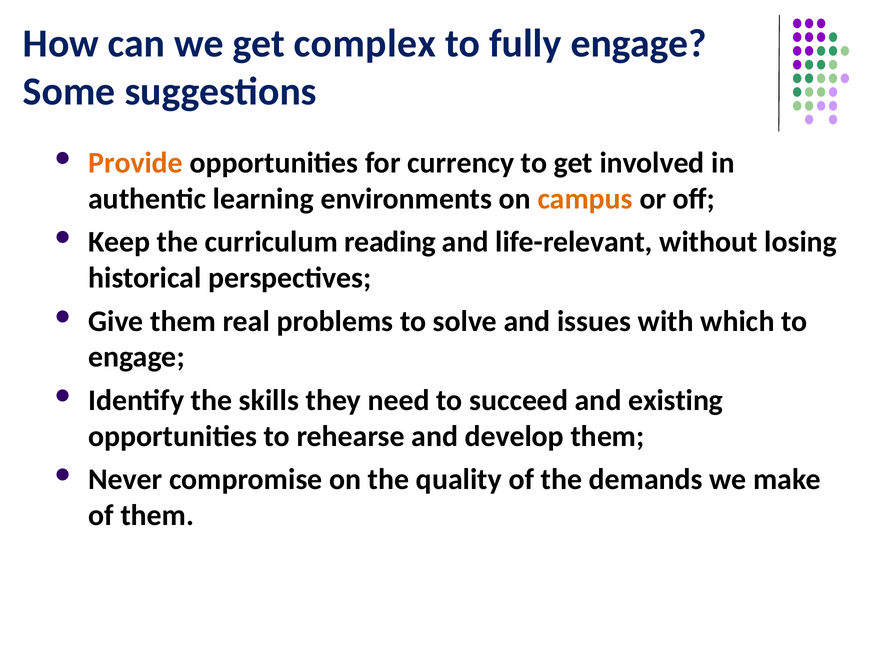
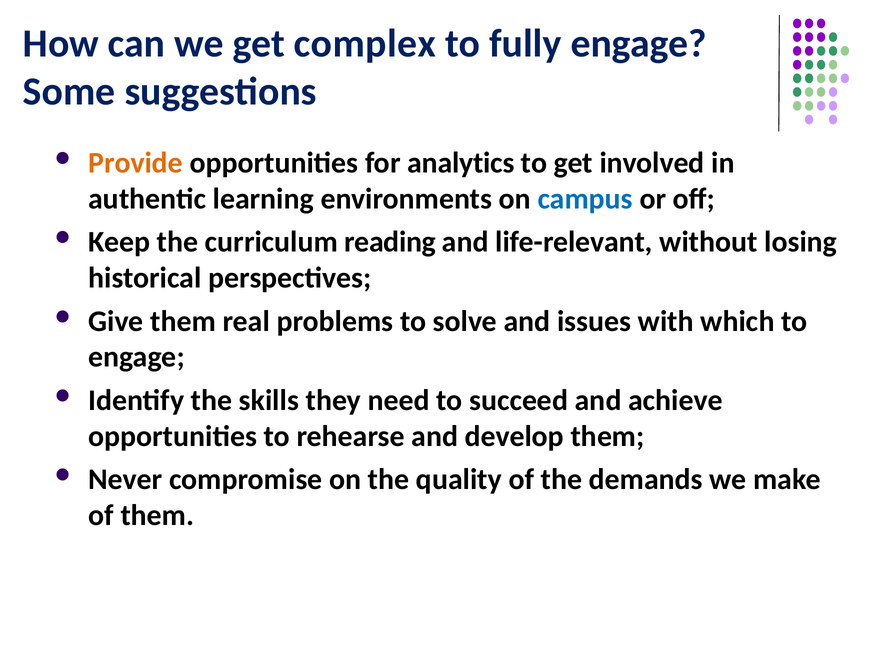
currency: currency -> analytics (461, 163)
campus colour: orange -> blue (585, 199)
existing: existing -> achieve (676, 400)
